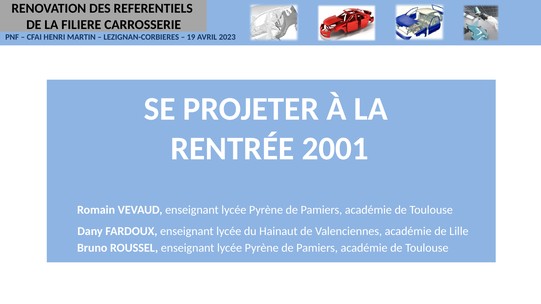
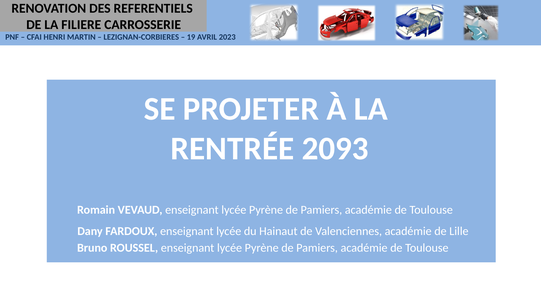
2001: 2001 -> 2093 (335, 149)
